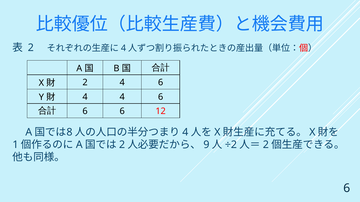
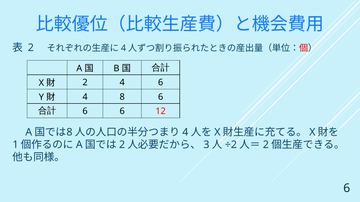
4 4: 4 -> 8 (122, 97)
9: 9 -> 3 (206, 145)
